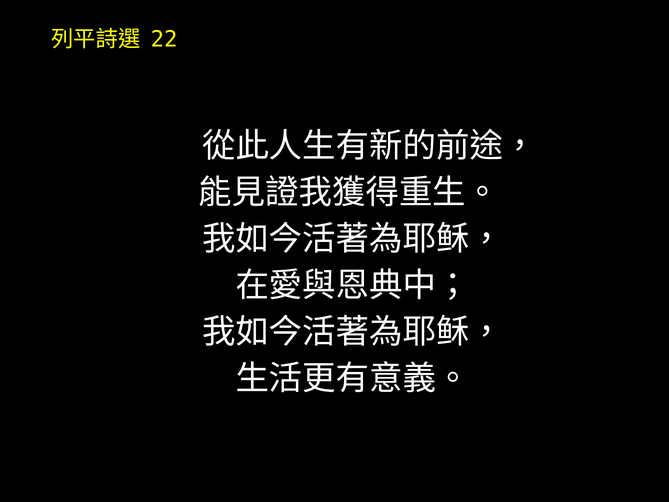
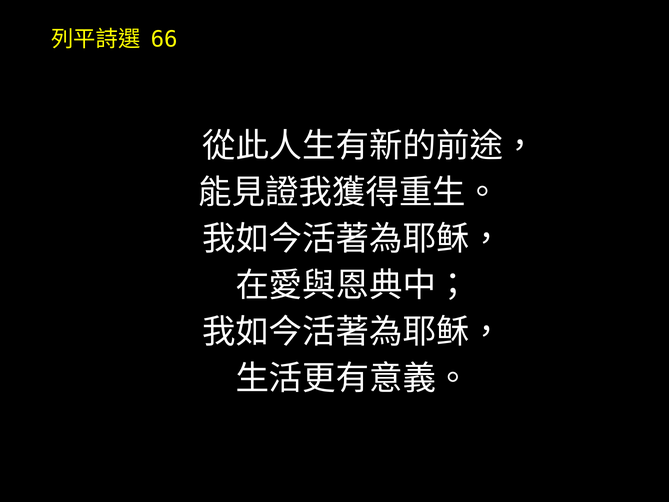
22: 22 -> 66 (164, 40)
